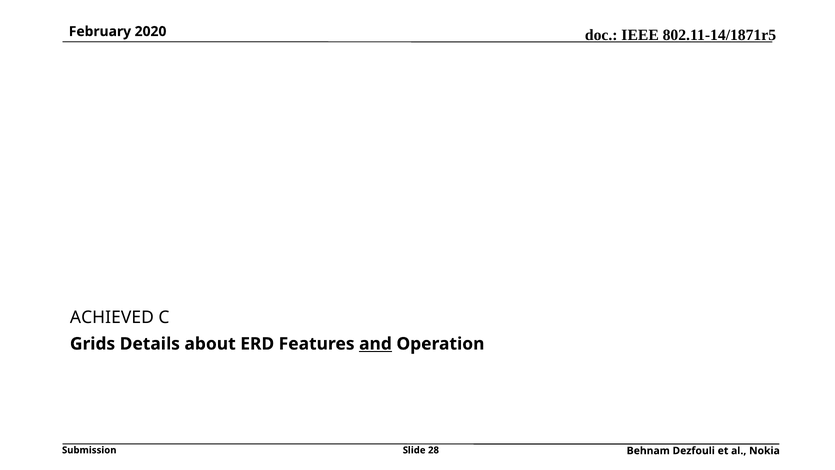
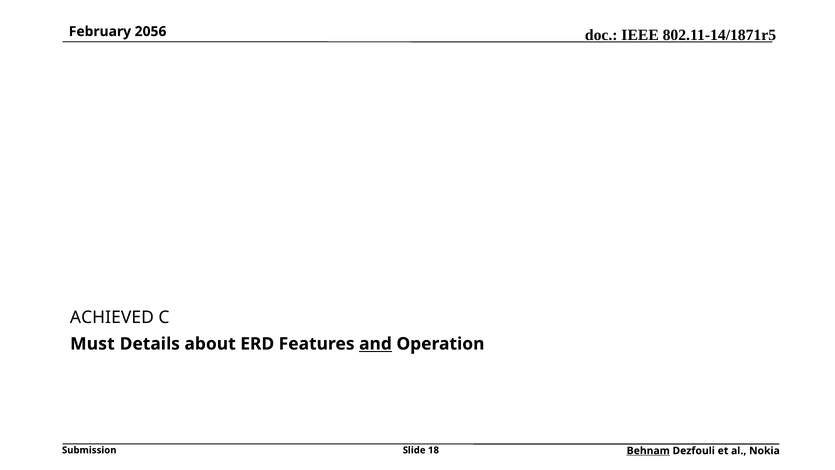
2020: 2020 -> 2056 (151, 31)
Grids: Grids -> Must (92, 344)
28: 28 -> 18 (433, 450)
Behnam underline: none -> present (648, 450)
